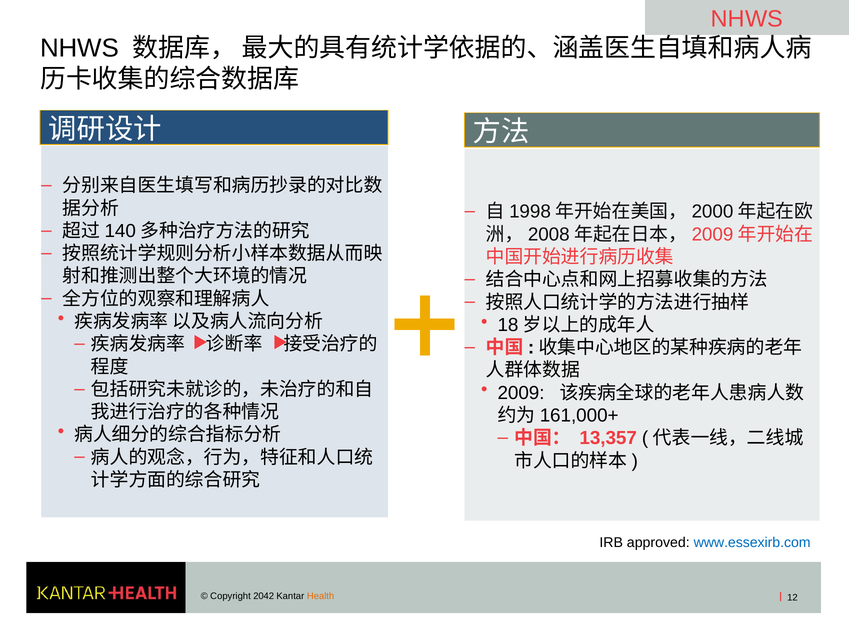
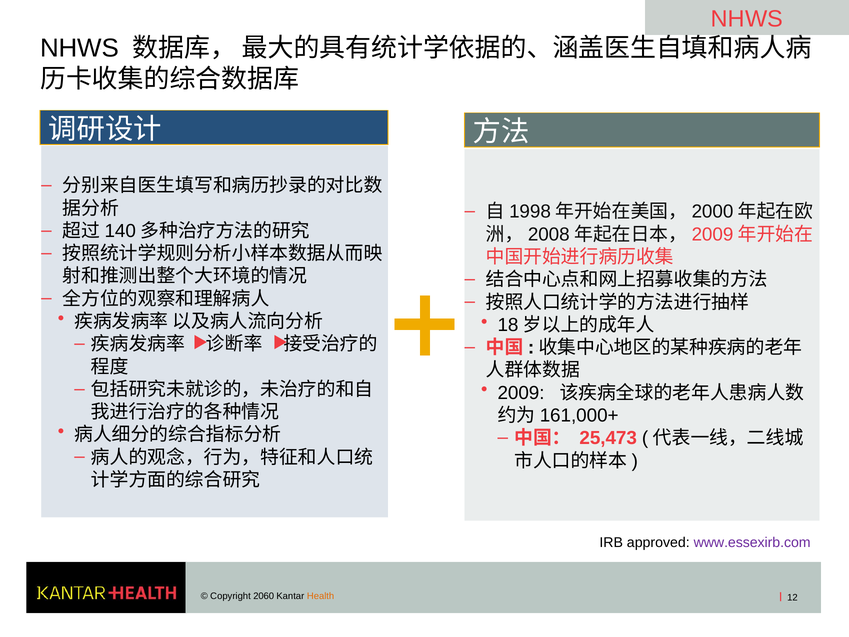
13,357: 13,357 -> 25,473 (608, 438)
www.essexirb.com colour: blue -> purple (752, 543)
2042: 2042 -> 2060 (264, 596)
